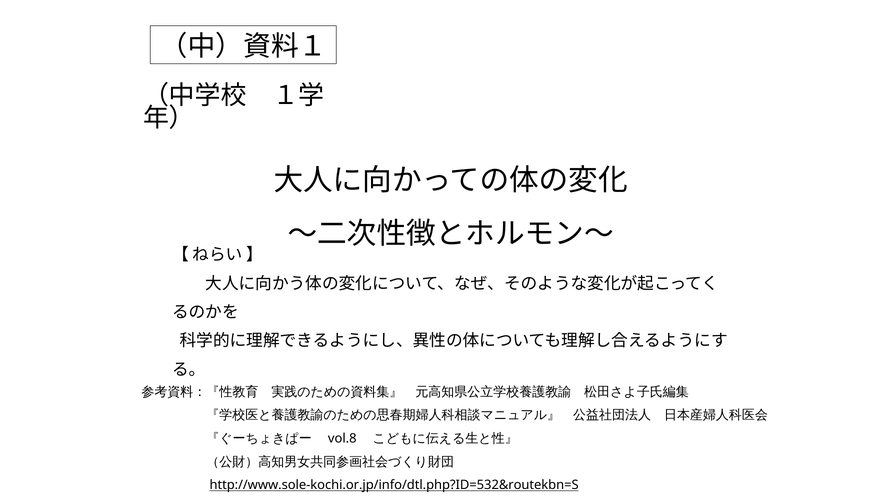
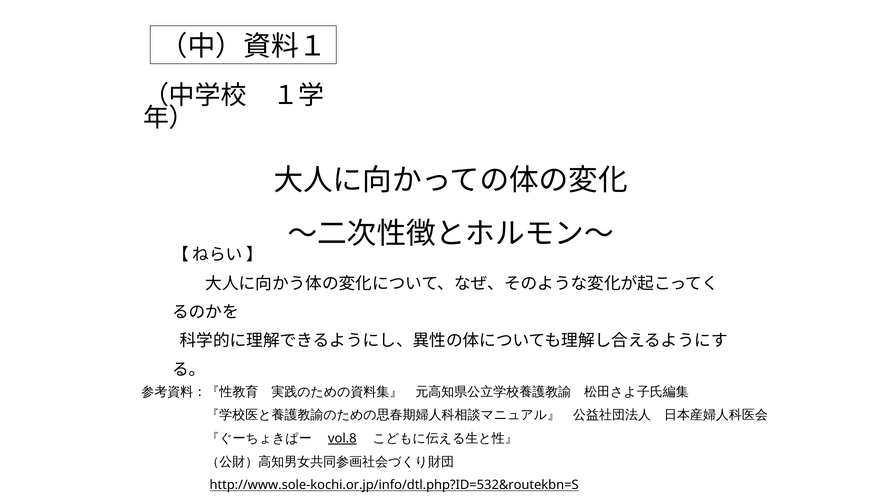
vol.8 underline: none -> present (342, 439)
